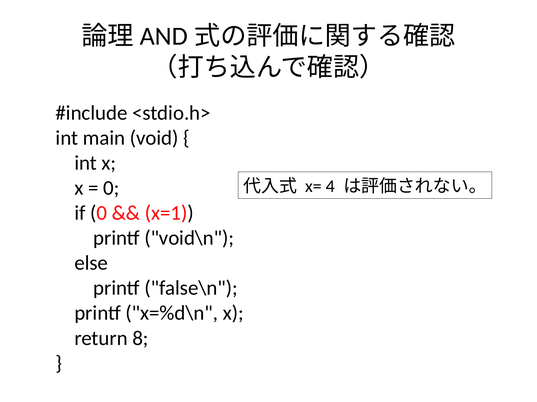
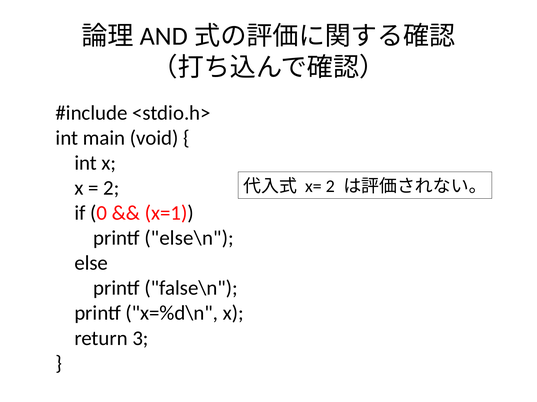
x= 4: 4 -> 2 (330, 187)
0: 0 -> 2 (111, 188)
void\n: void\n -> else\n (189, 238)
8: 8 -> 3 (140, 339)
